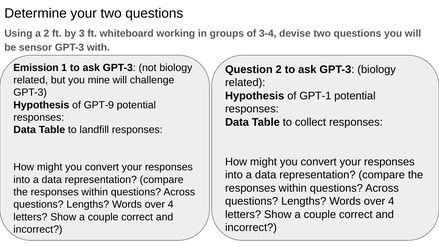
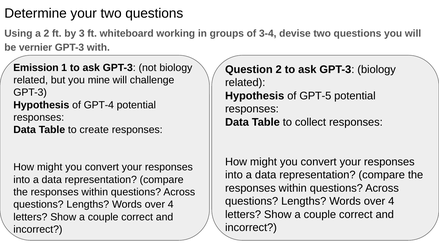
sensor: sensor -> vernier (36, 48)
GPT-1: GPT-1 -> GPT-5 (315, 96)
GPT-9: GPT-9 -> GPT-4 (99, 105)
landfill: landfill -> create (94, 130)
